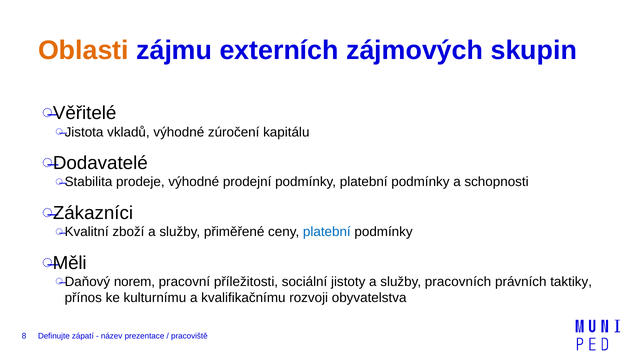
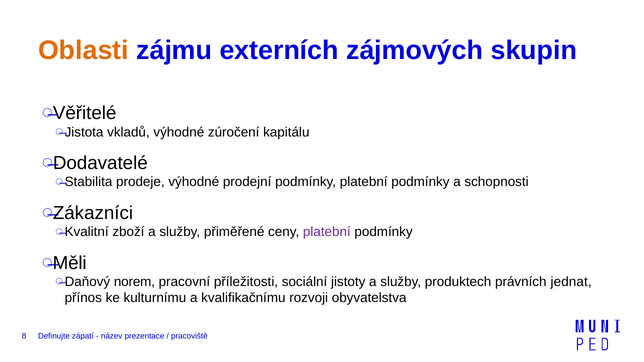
platební colour: blue -> purple (327, 232)
pracovních: pracovních -> produktech (458, 282)
taktiky: taktiky -> jednat (571, 282)
